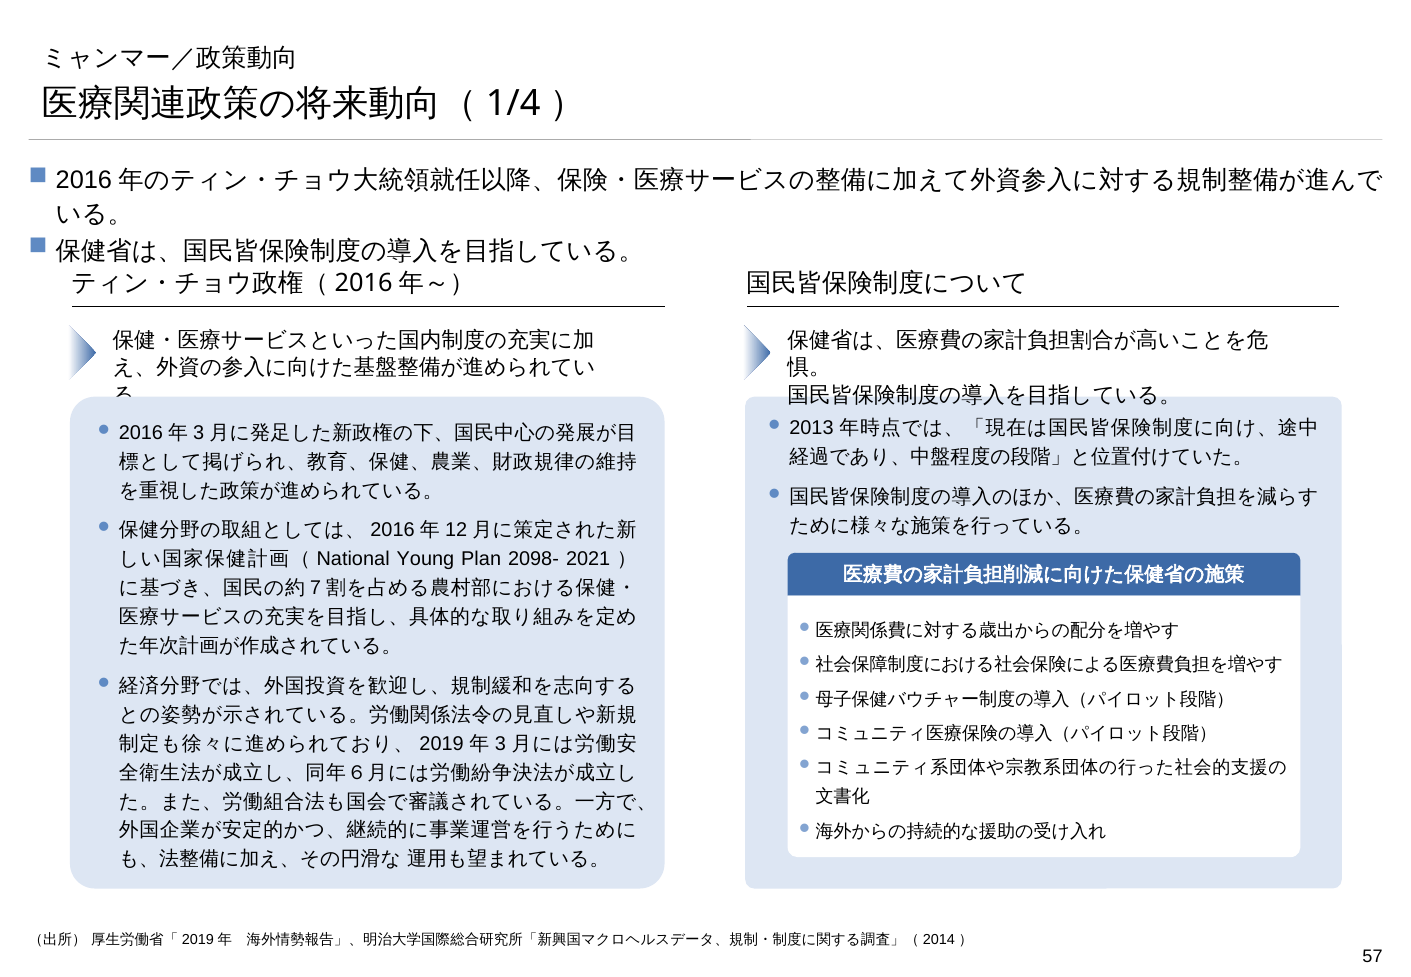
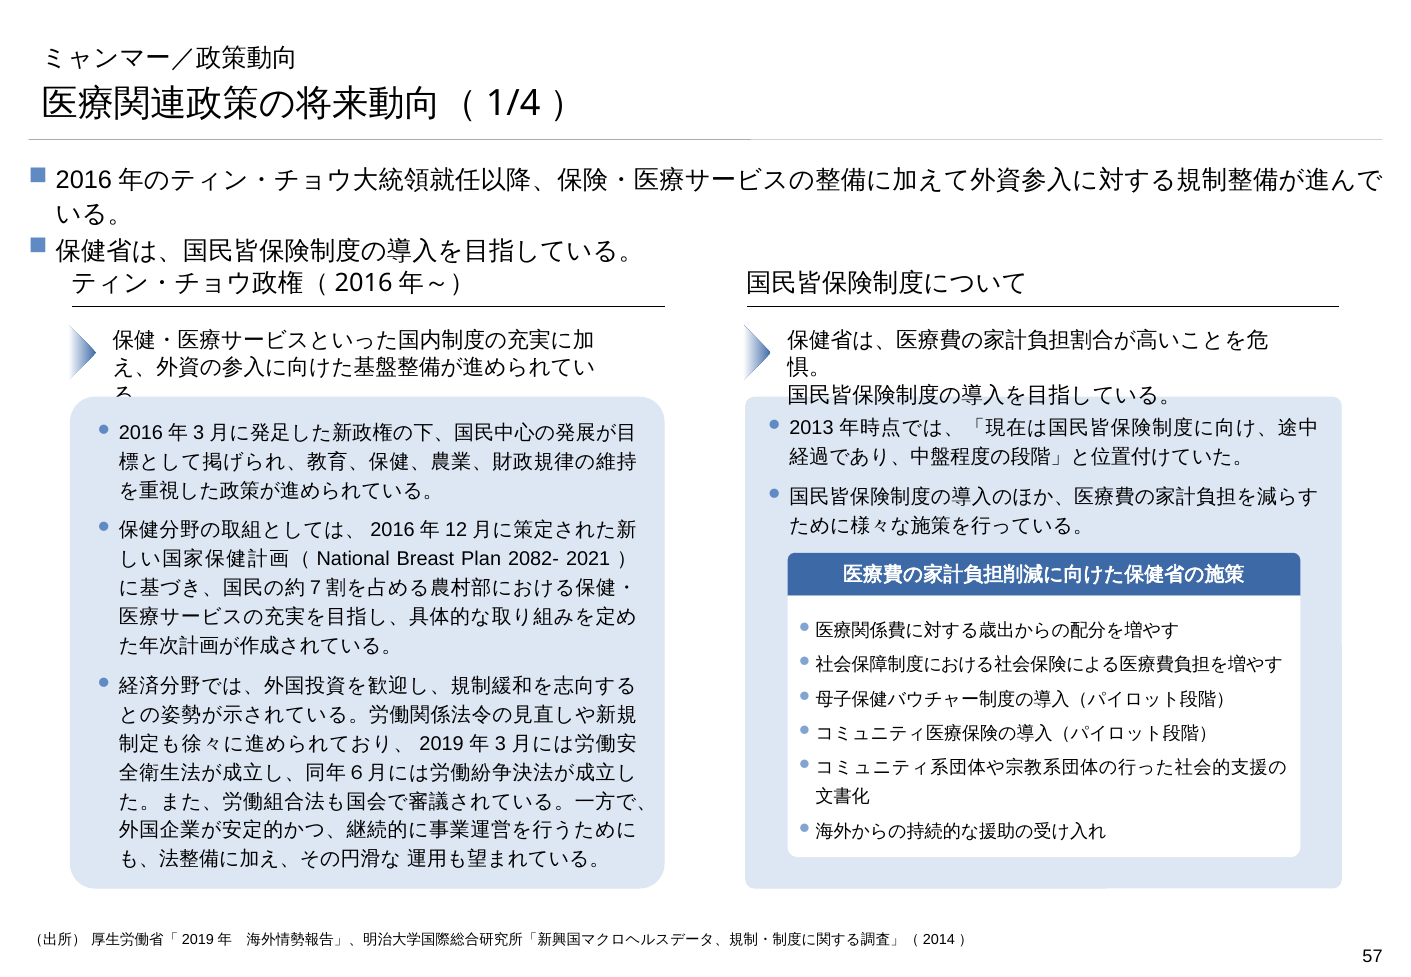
Young: Young -> Breast (425, 559)
2098-: 2098- -> 2082- (533, 559)
